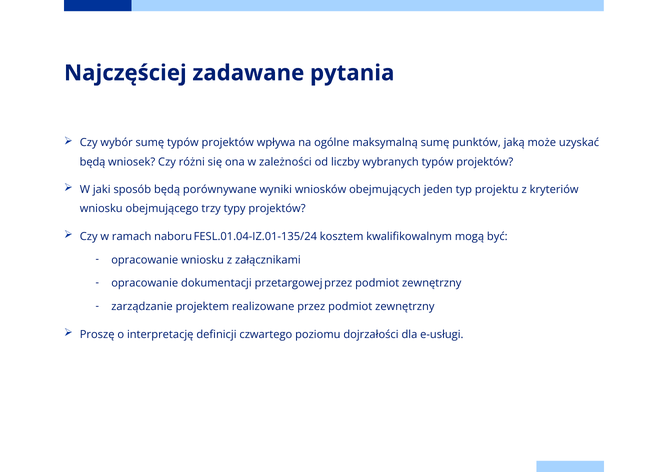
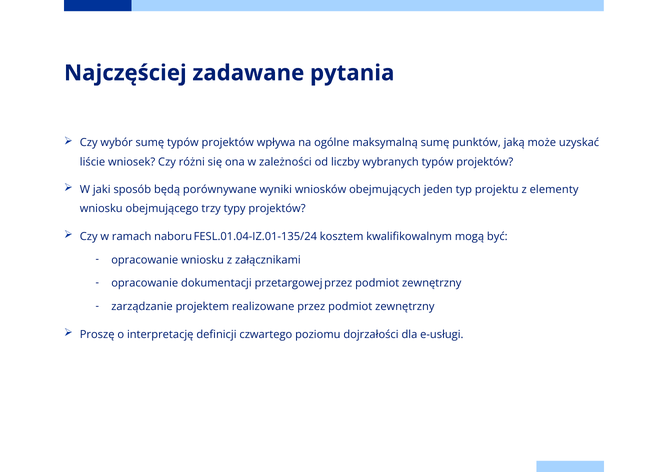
będą: będą -> liście (92, 162)
kryteriów: kryteriów -> elementy (554, 190)
